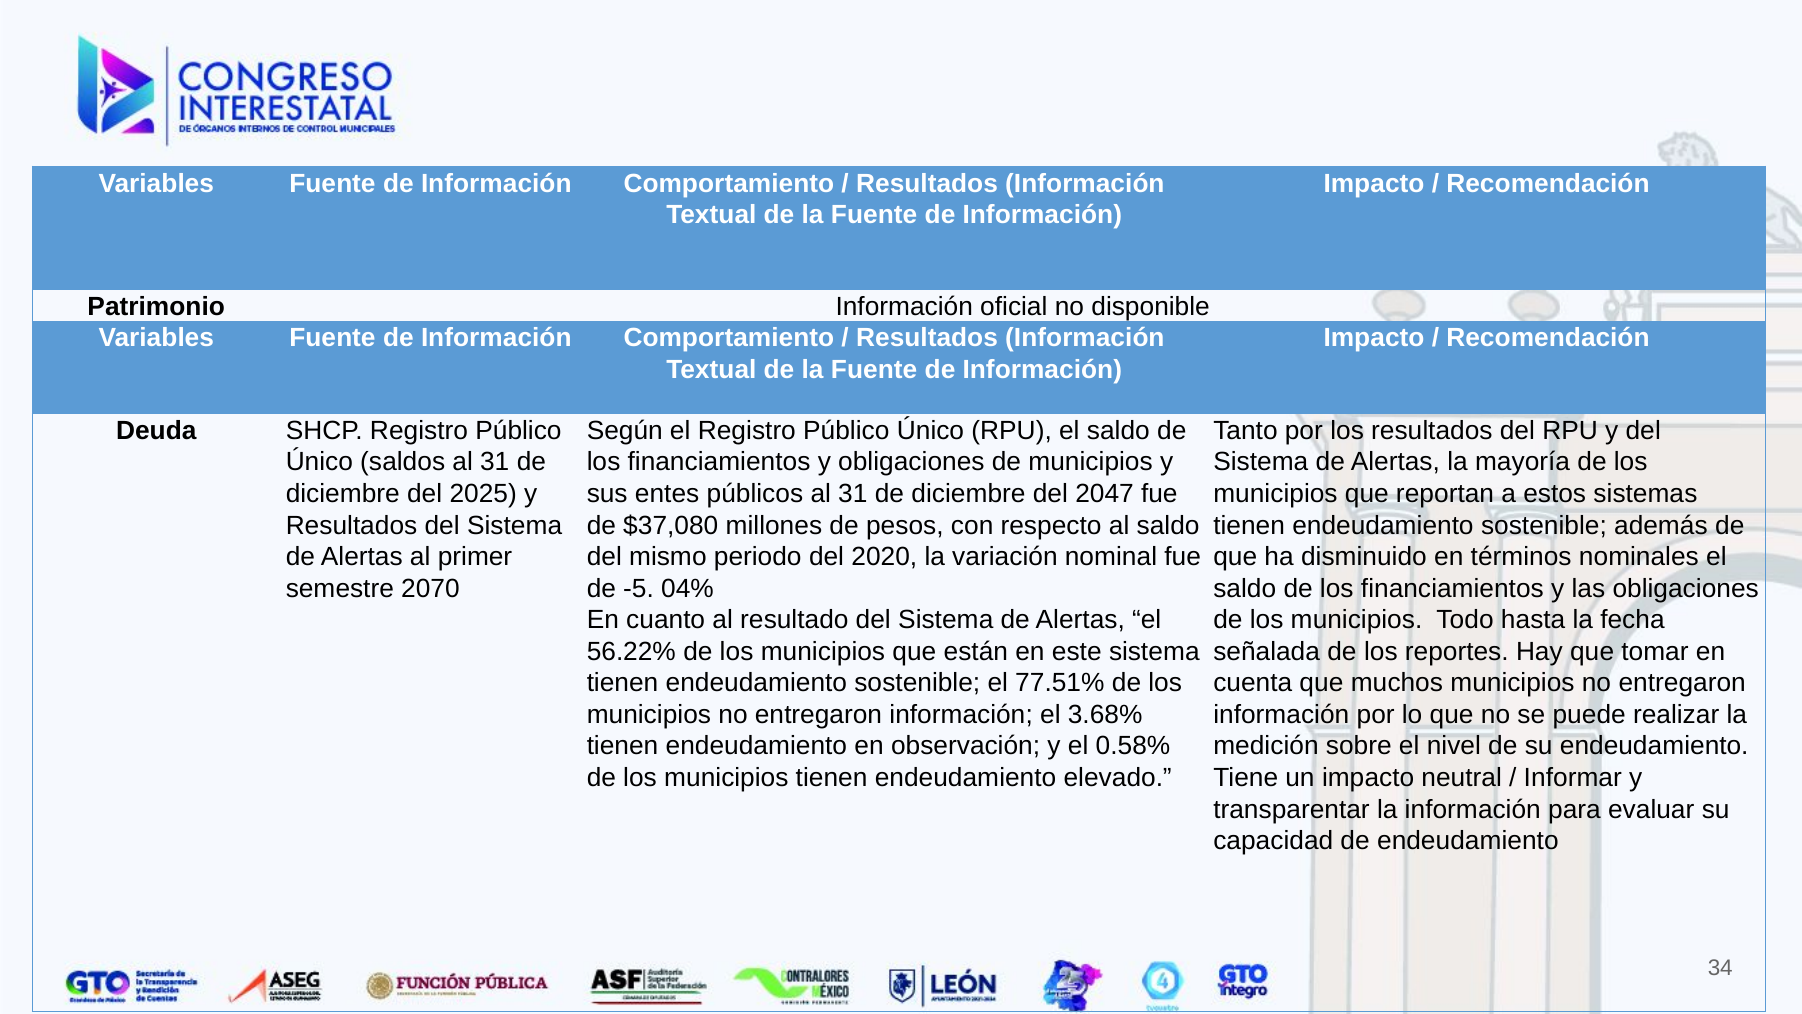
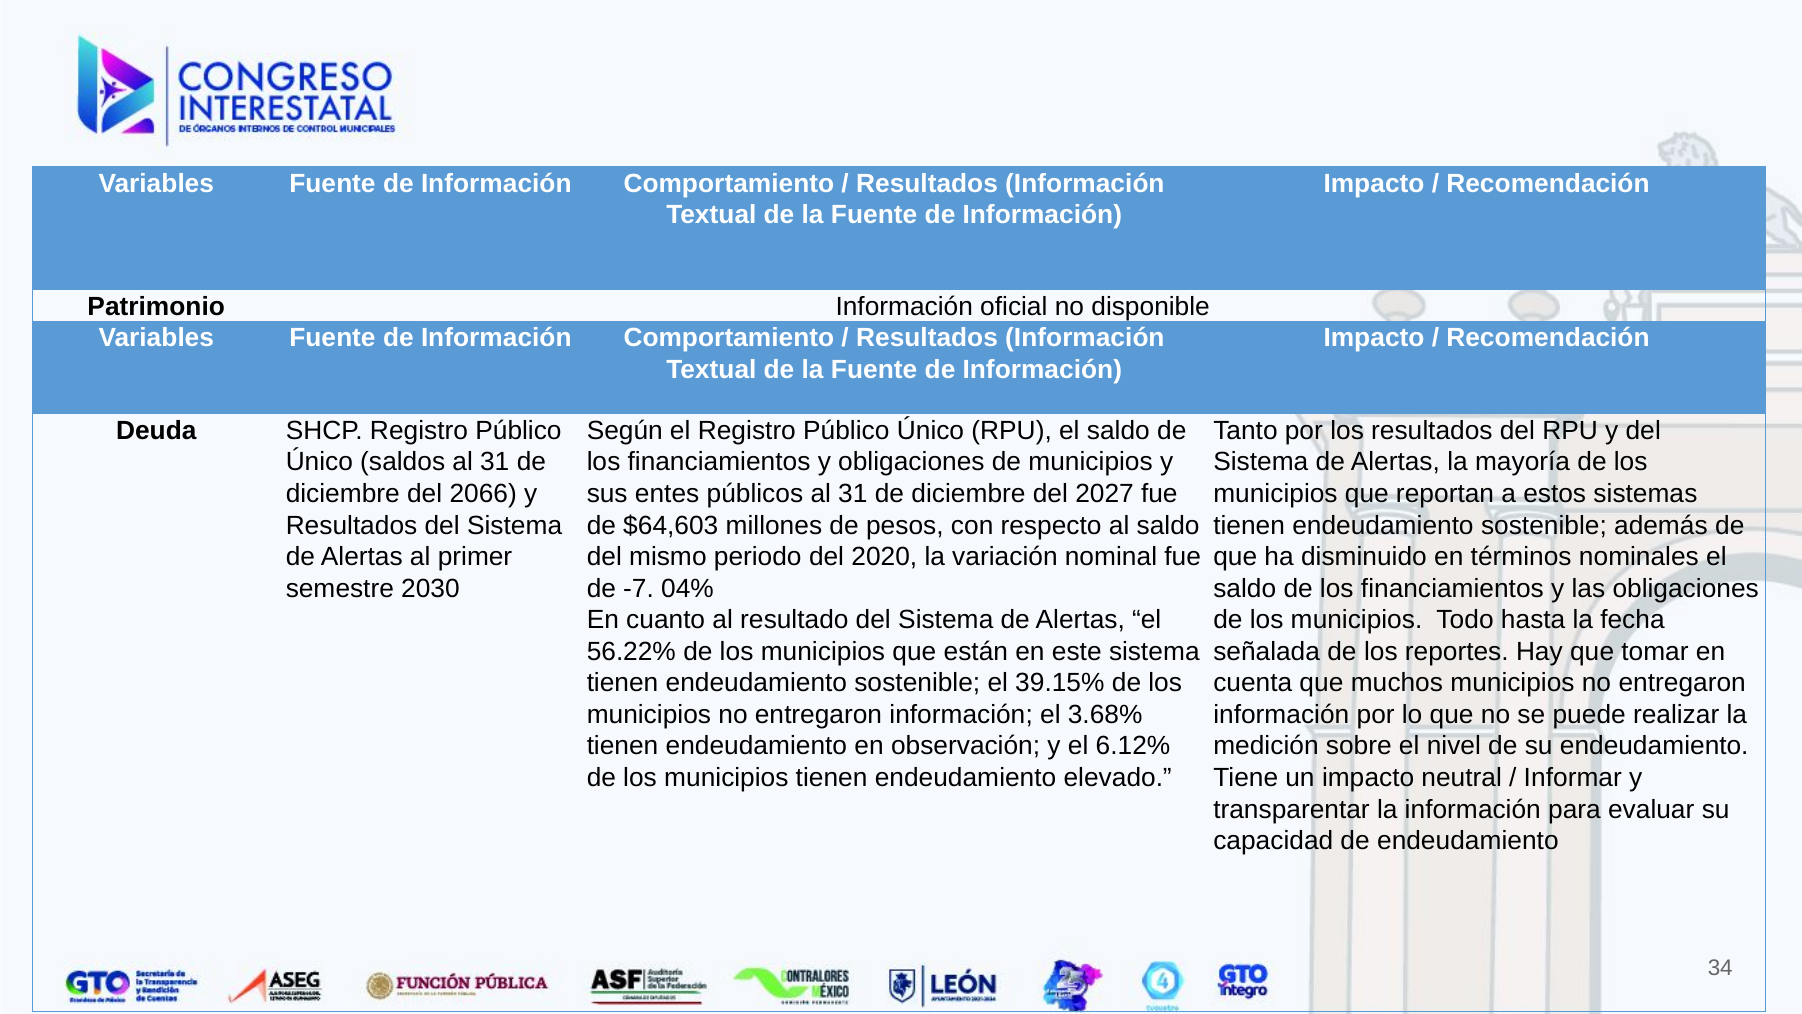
2025: 2025 -> 2066 (483, 494)
2047: 2047 -> 2027 (1105, 494)
$37,080: $37,080 -> $64,603 (671, 525)
2070: 2070 -> 2030 (430, 588)
-5: -5 -> -7 (639, 588)
77.51%: 77.51% -> 39.15% (1060, 683)
0.58%: 0.58% -> 6.12% (1133, 746)
